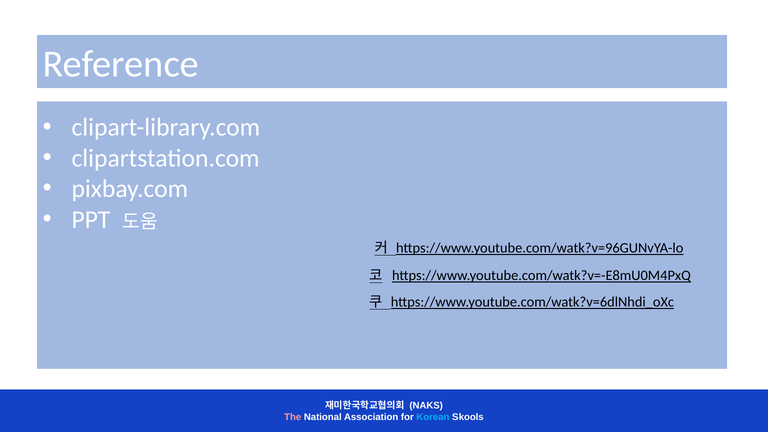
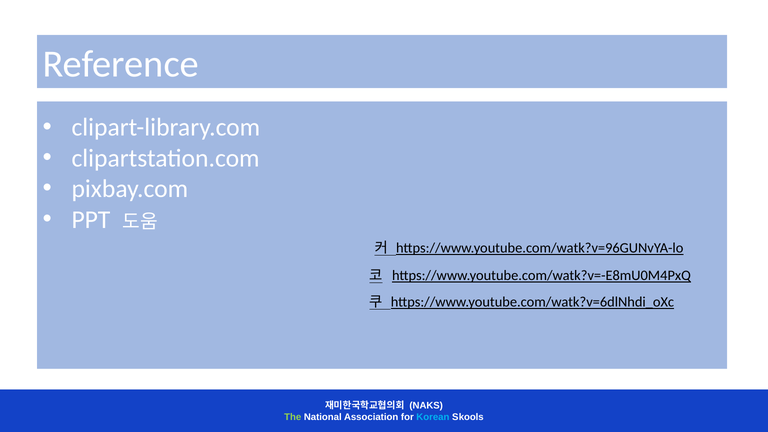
The colour: pink -> light green (293, 417)
